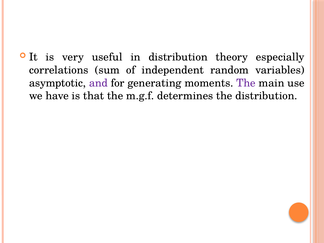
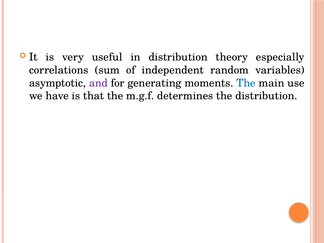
The colour: purple -> blue (246, 83)
